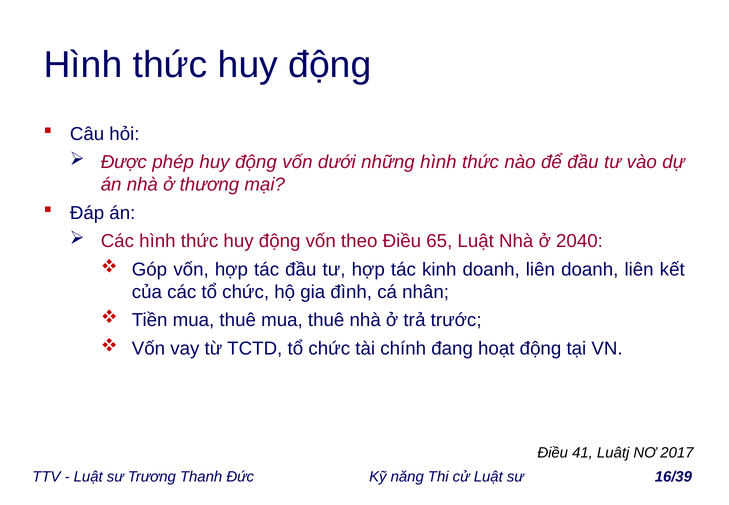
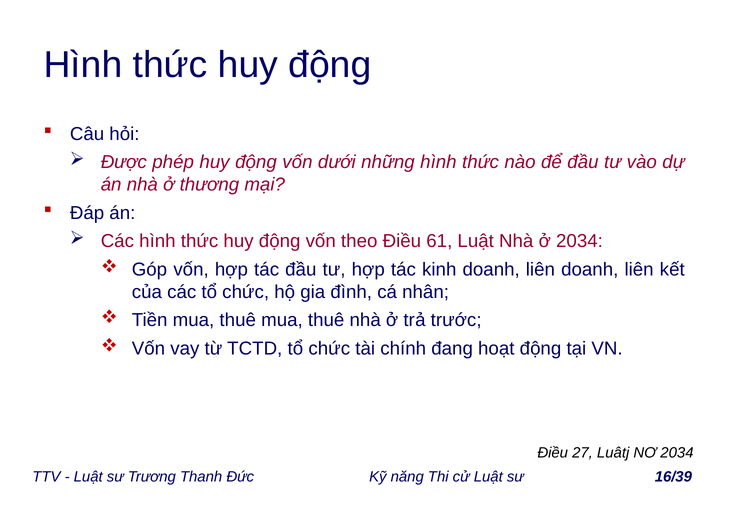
65: 65 -> 61 (439, 241)
ở 2040: 2040 -> 2034 (579, 241)
41: 41 -> 27 (583, 453)
NƠ 2017: 2017 -> 2034 (677, 453)
